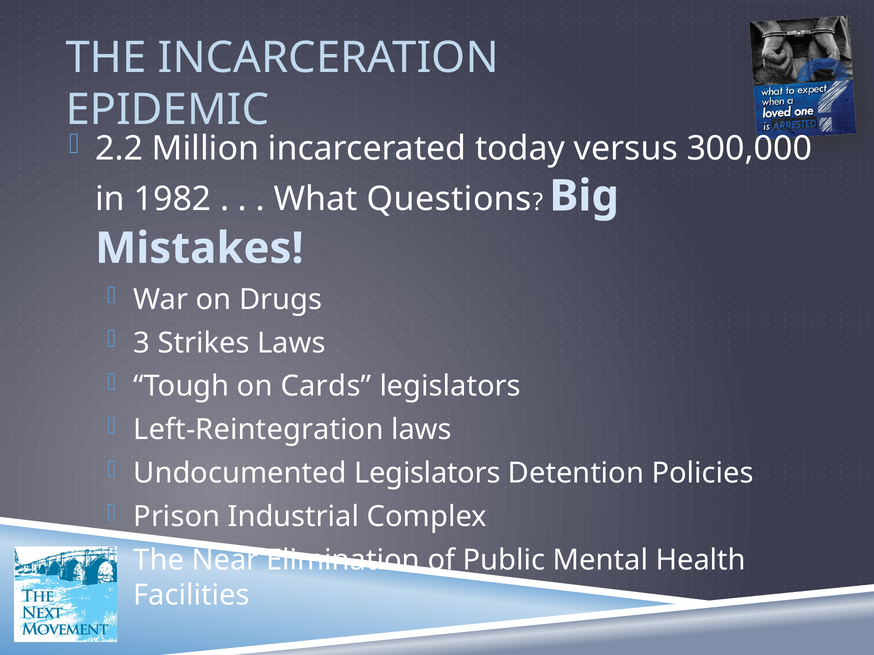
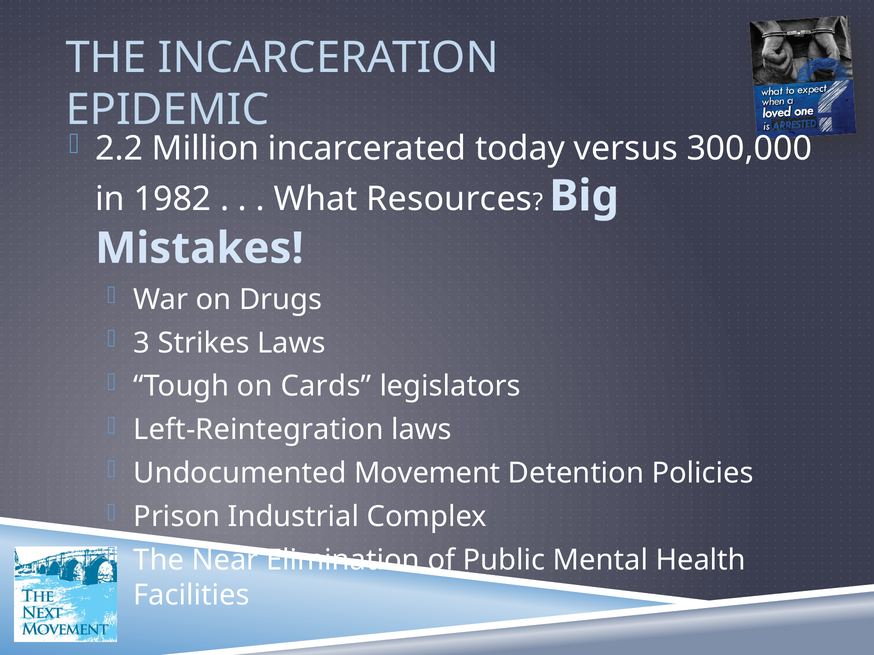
Questions: Questions -> Resources (449, 199)
Undocumented Legislators: Legislators -> Movement (427, 474)
